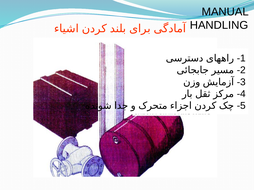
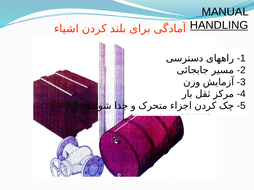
HANDLING underline: none -> present (219, 25)
